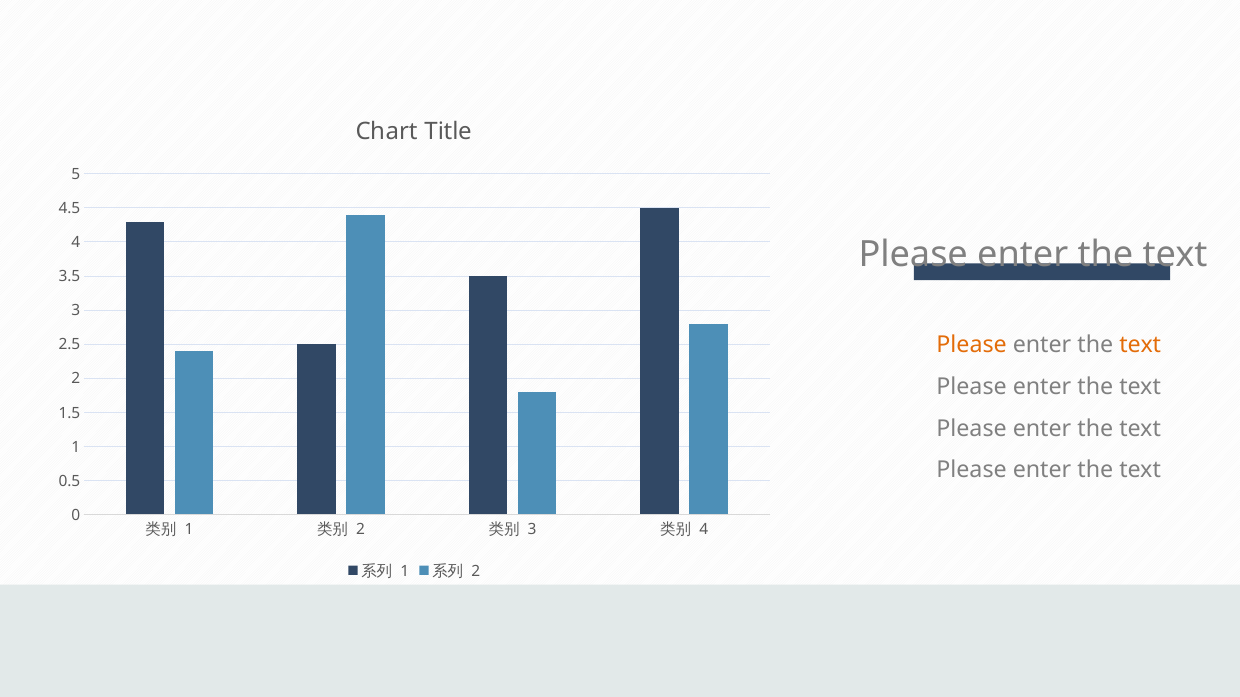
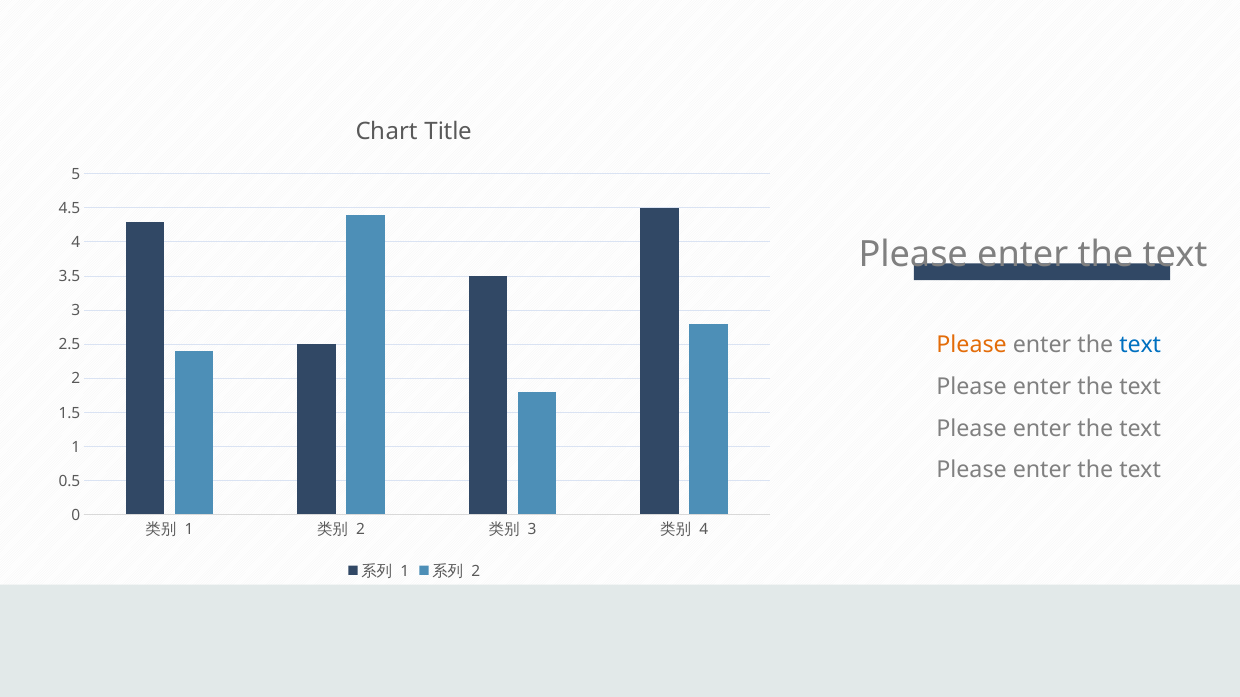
text colour: orange -> blue (1140, 345)
